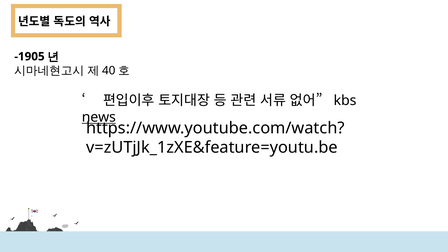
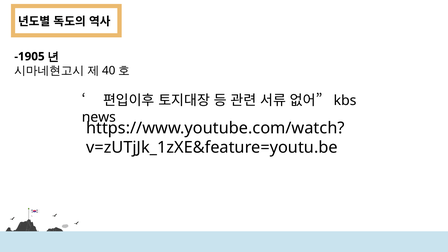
news underline: present -> none (99, 117)
